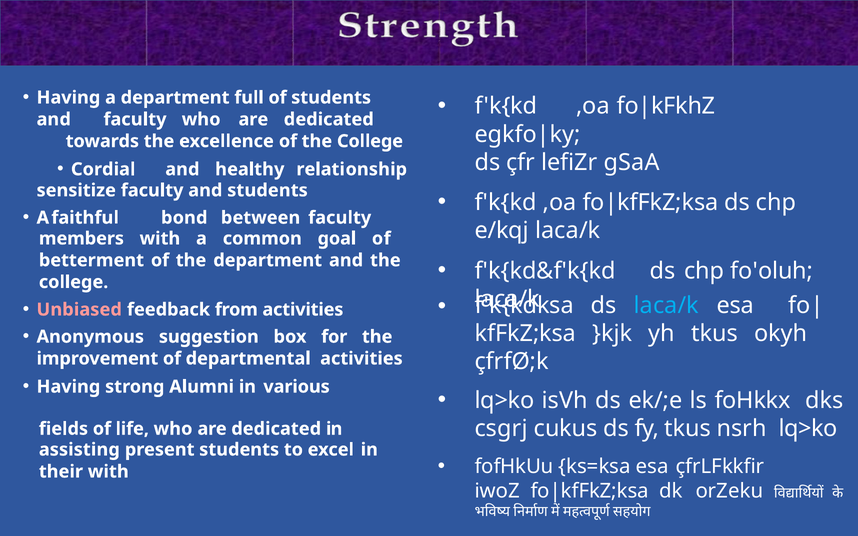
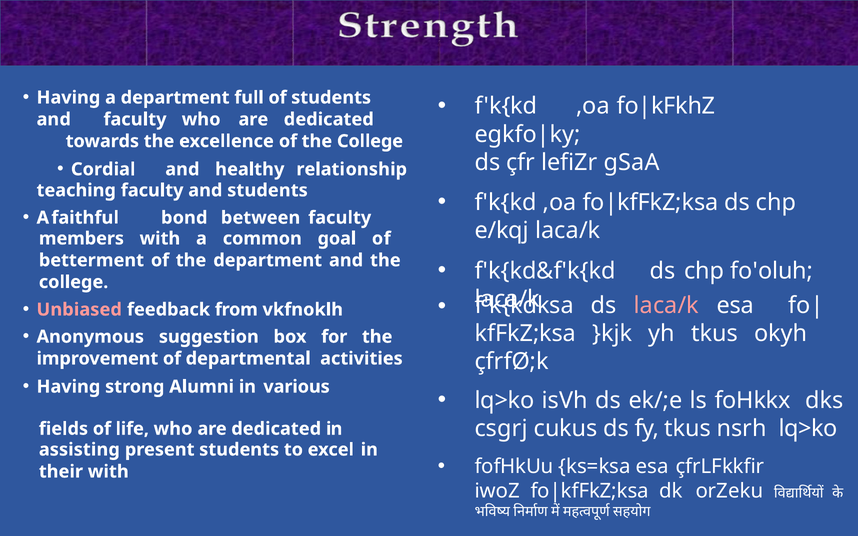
sensitize: sensitize -> teaching (76, 190)
laca/k colour: light blue -> pink (666, 306)
from activities: activities -> vkfnoklh (303, 310)
